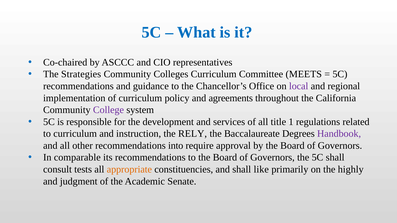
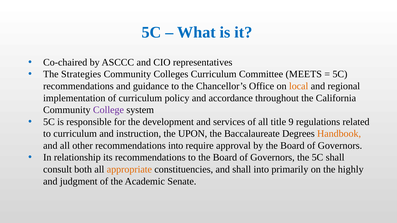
local colour: purple -> orange (299, 86)
agreements: agreements -> accordance (231, 98)
1: 1 -> 9 (291, 122)
RELY: RELY -> UPON (193, 134)
Handbook colour: purple -> orange (339, 134)
comparable: comparable -> relationship (77, 158)
tests: tests -> both (83, 170)
shall like: like -> into (261, 170)
